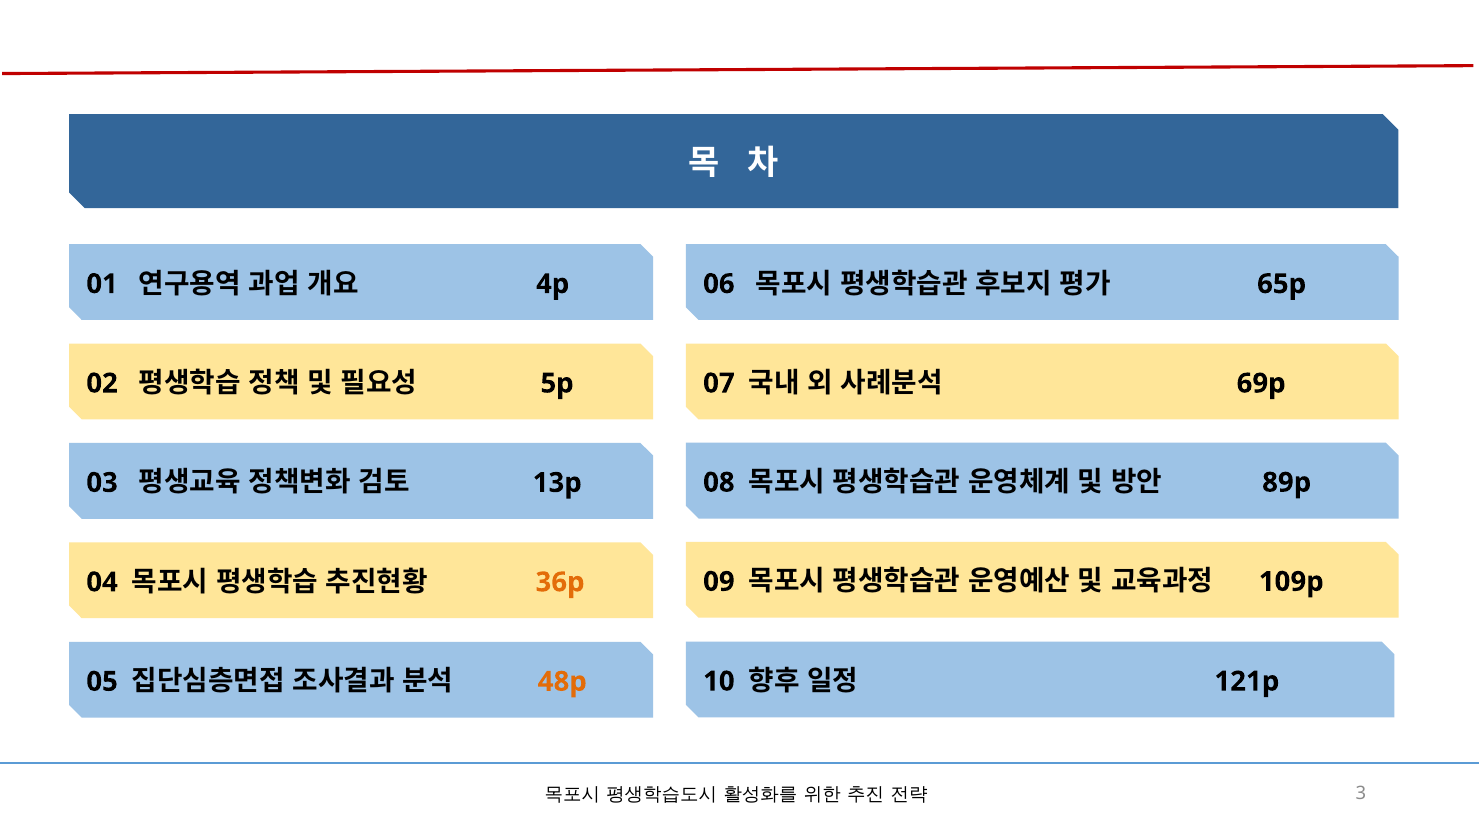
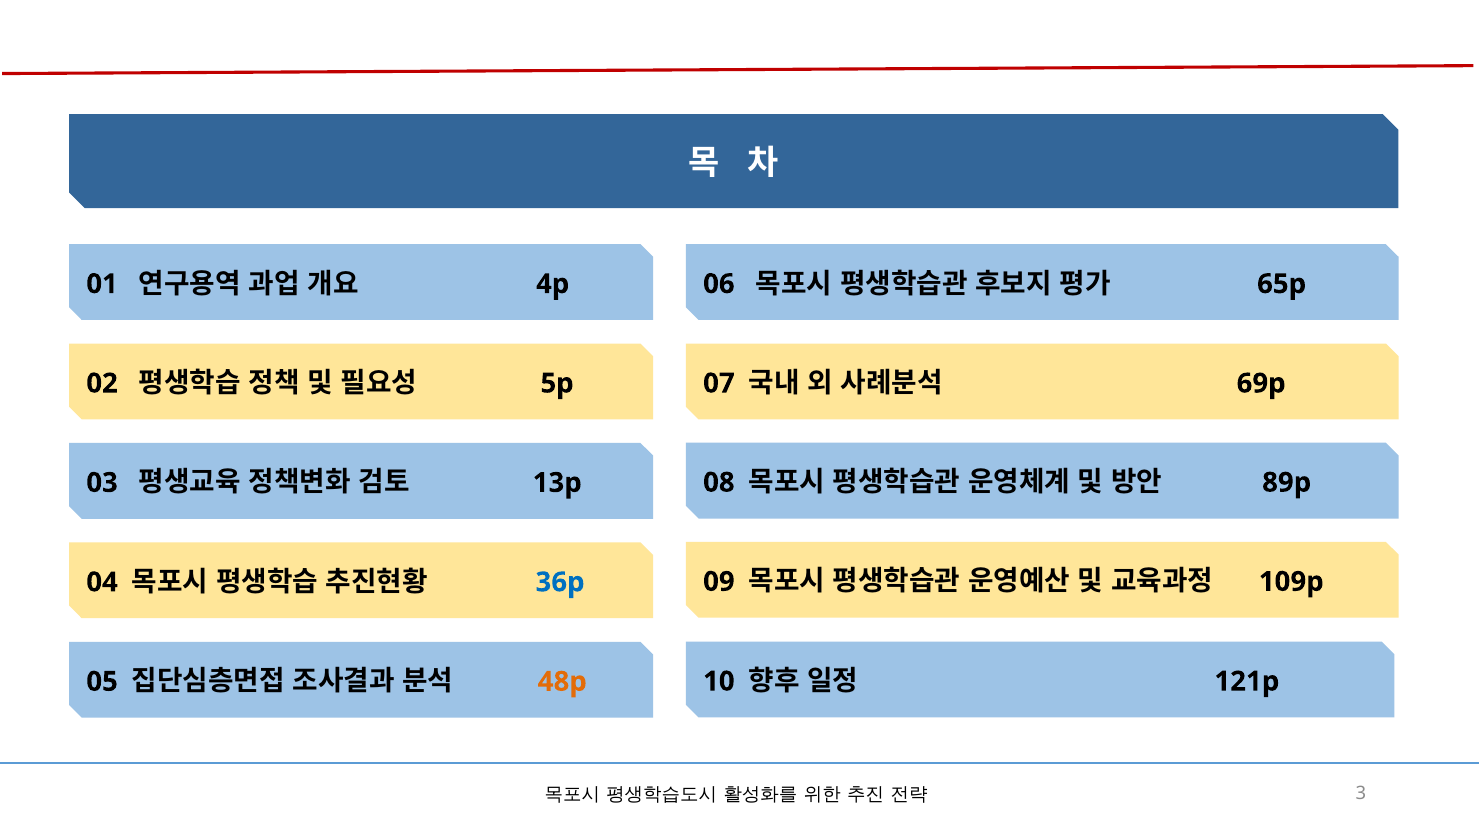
36p colour: orange -> blue (560, 582)
